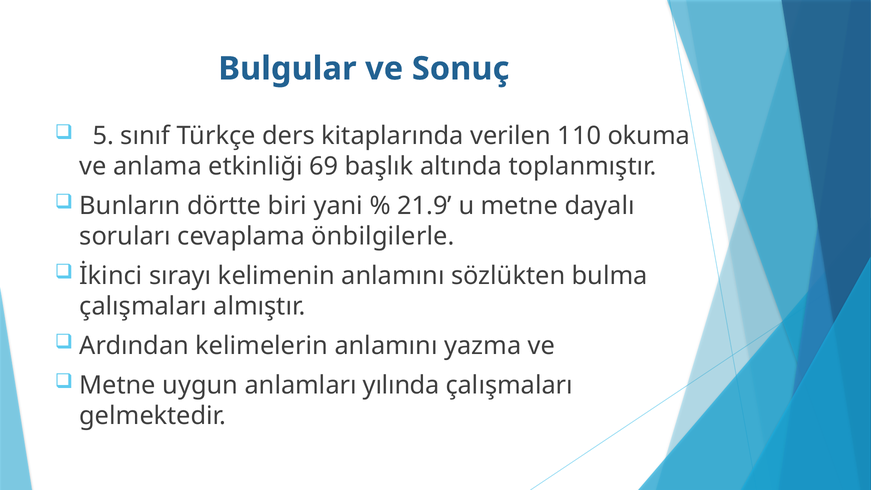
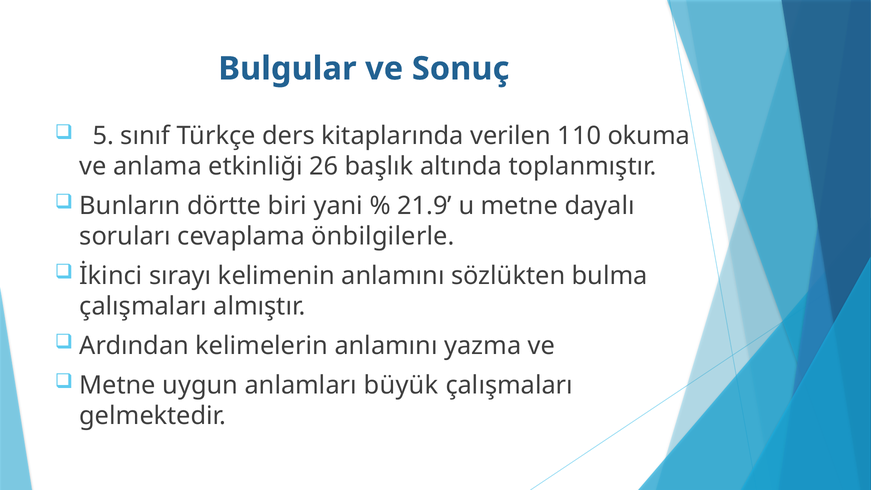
69: 69 -> 26 (324, 166)
yılında: yılında -> büyük (401, 385)
